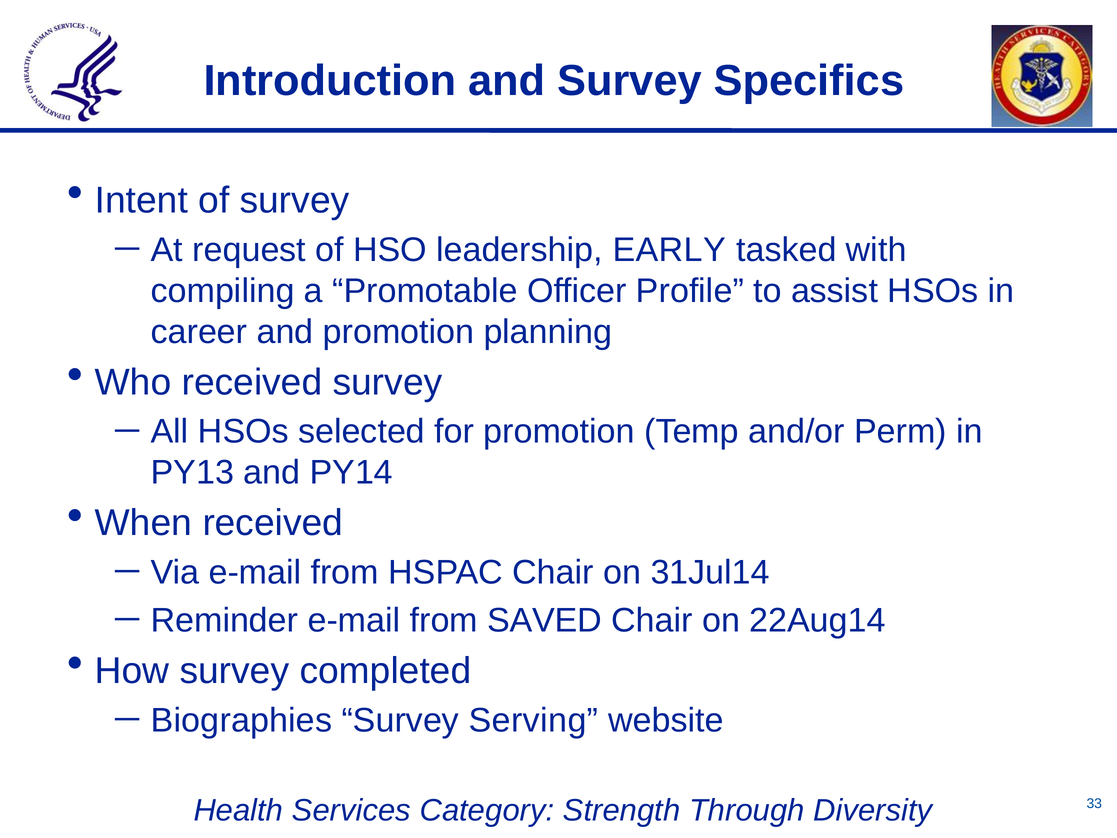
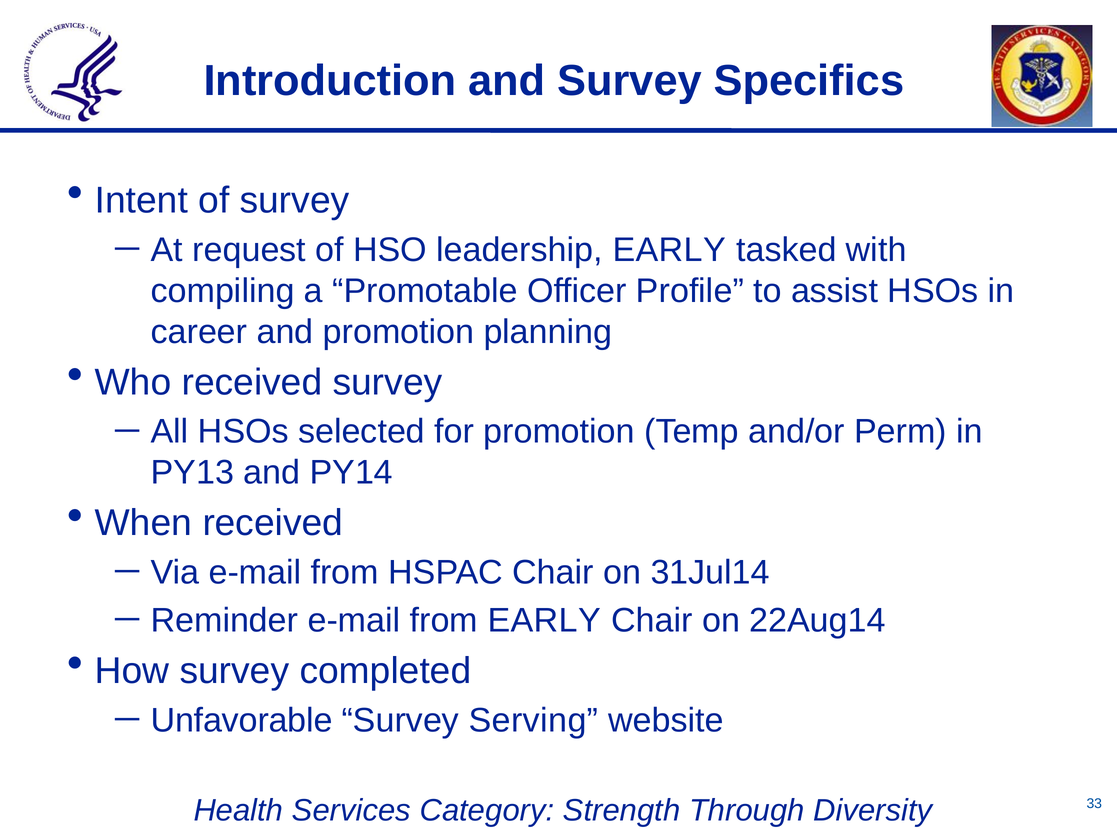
from SAVED: SAVED -> EARLY (544, 620)
Biographies: Biographies -> Unfavorable (242, 720)
